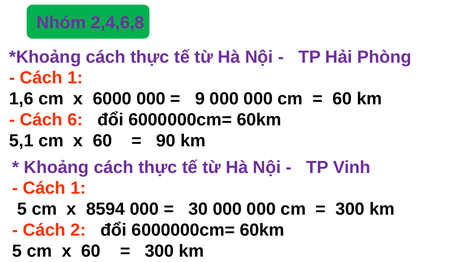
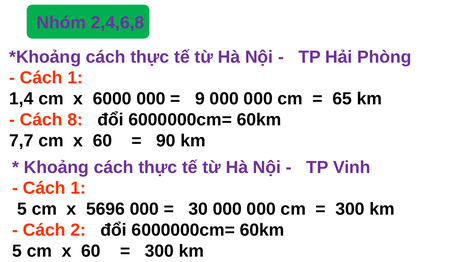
1,6: 1,6 -> 1,4 (21, 99)
60: 60 -> 65 (342, 99)
6: 6 -> 8 (75, 120)
5,1: 5,1 -> 7,7 (21, 141)
8594: 8594 -> 5696 (105, 209)
